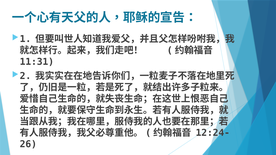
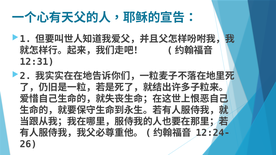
11:31: 11:31 -> 12:31 (37, 62)
